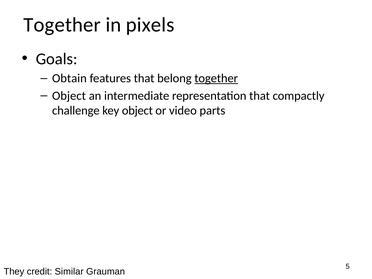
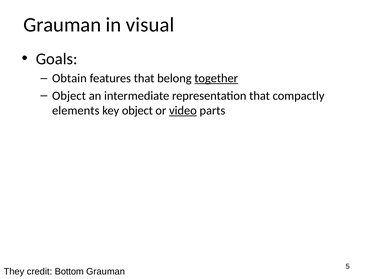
Together: Together -> Grauman (62, 25)
pixels: pixels -> visual (150, 25)
challenge: challenge -> elements (76, 111)
video underline: none -> present (183, 111)
Similar: Similar -> Bottom (69, 272)
